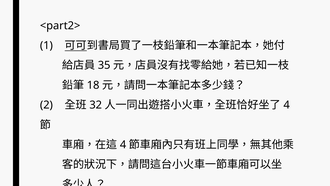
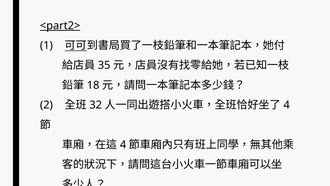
<part2> underline: none -> present (60, 26)
